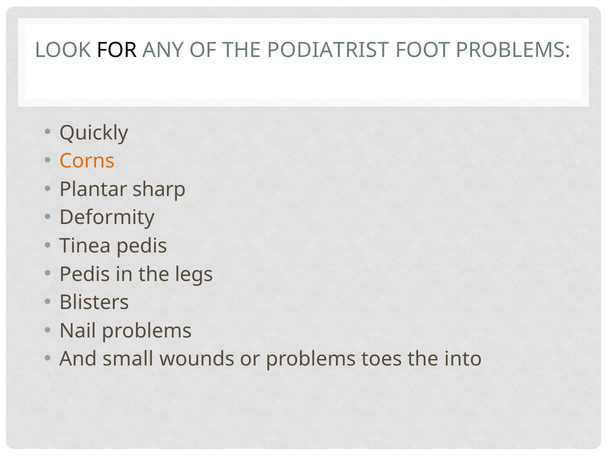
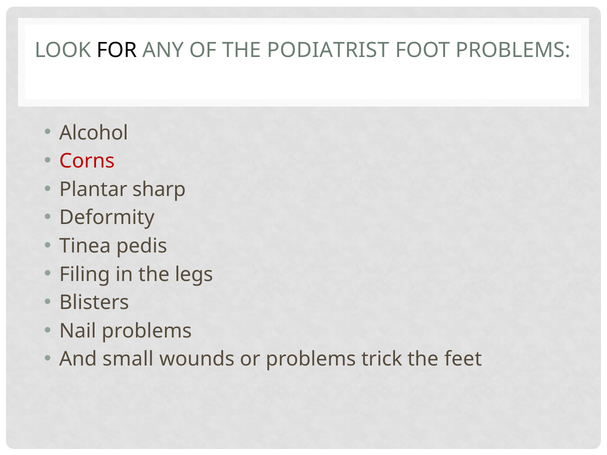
Quickly: Quickly -> Alcohol (94, 133)
Corns colour: orange -> red (87, 161)
Pedis: Pedis -> Filing (85, 275)
toes: toes -> trick (382, 359)
into: into -> feet (463, 359)
